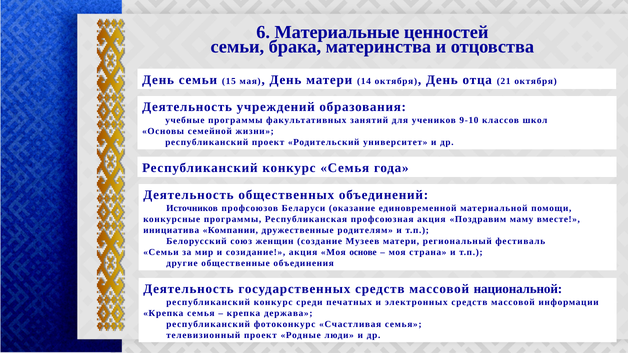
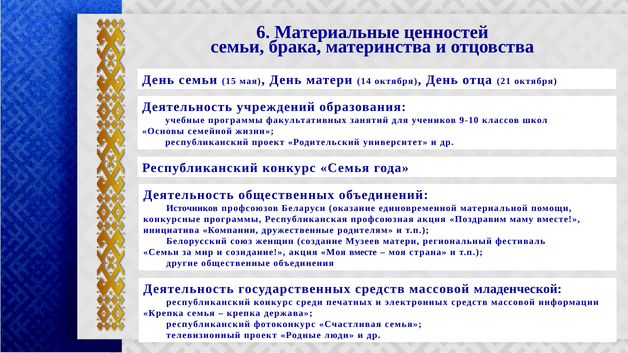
Моя основе: основе -> вместе (363, 252)
национальной: национальной -> младенческой (518, 289)
